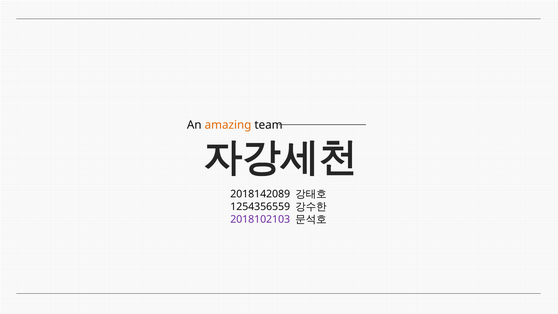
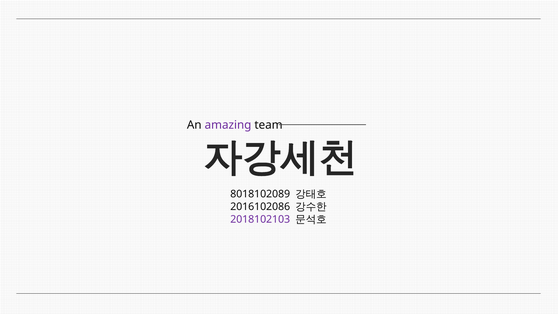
amazing colour: orange -> purple (228, 125)
2018142089: 2018142089 -> 8018102089 (260, 194)
1254356559: 1254356559 -> 2016102086 (260, 207)
